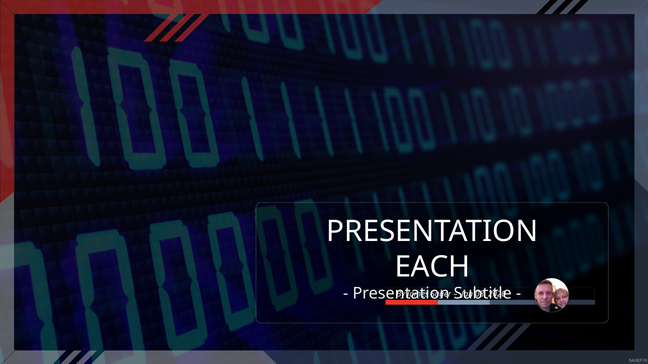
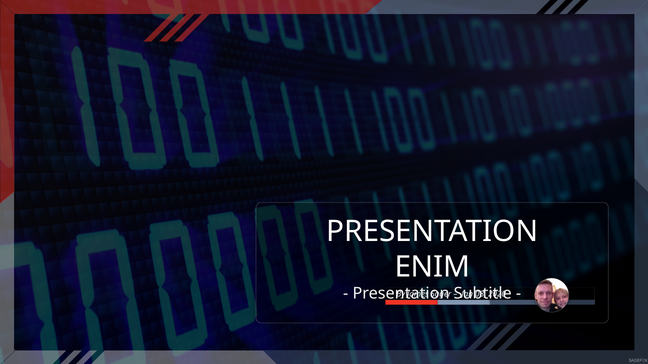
EACH: EACH -> ENIM (432, 267)
